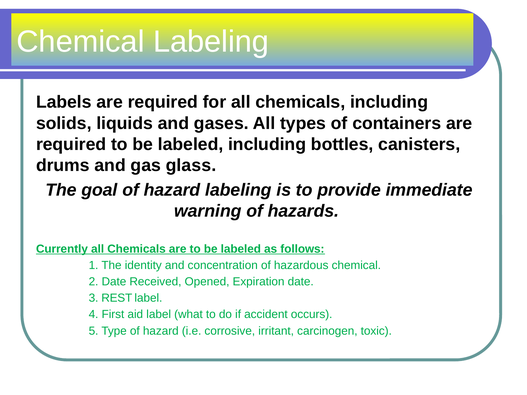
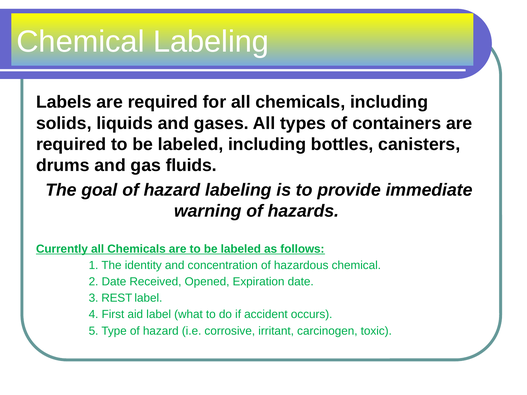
glass: glass -> fluids (191, 165)
